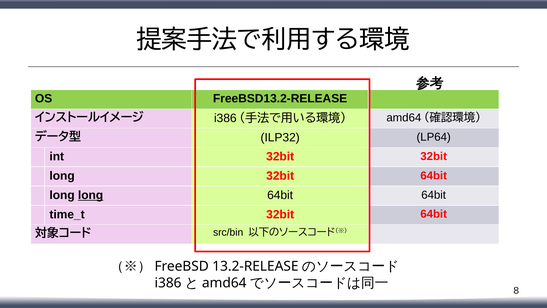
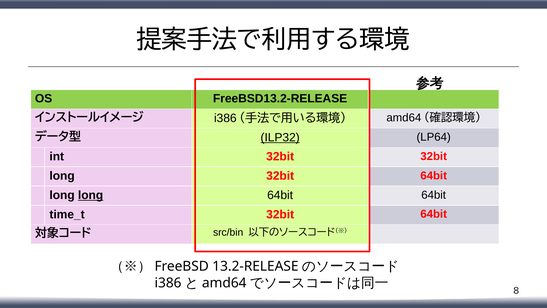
ILP32 underline: none -> present (280, 137)
